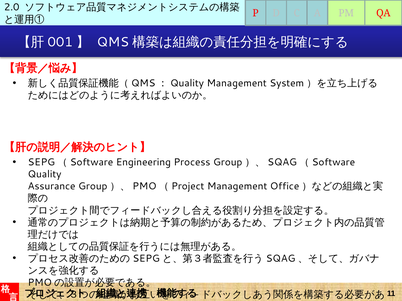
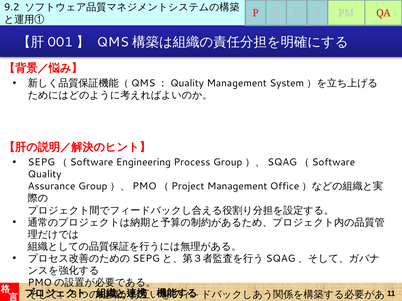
2.0: 2.0 -> 9.2 (12, 7)
